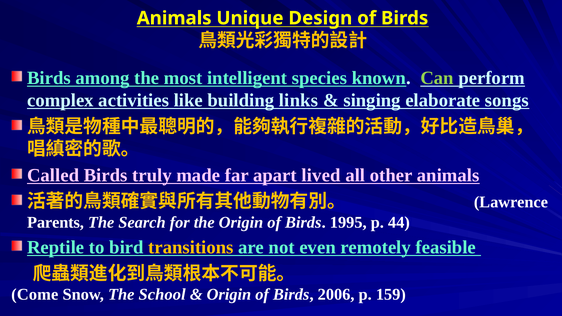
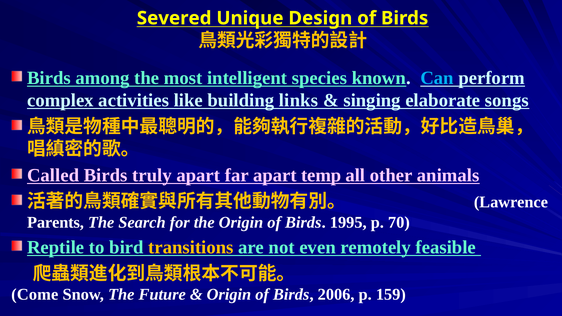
Animals: Animals -> Severed (174, 18)
Can colour: light green -> light blue (437, 78)
truly made: made -> apart (198, 175)
lived: lived -> temp (321, 175)
44: 44 -> 70 (399, 222)
School: School -> Future (162, 295)
